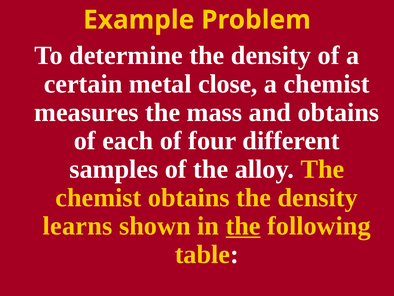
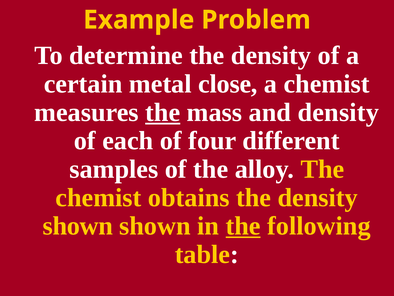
the underline: none -> present (163, 112)
and obtains: obtains -> density (338, 112)
learns: learns -> shown (78, 226)
